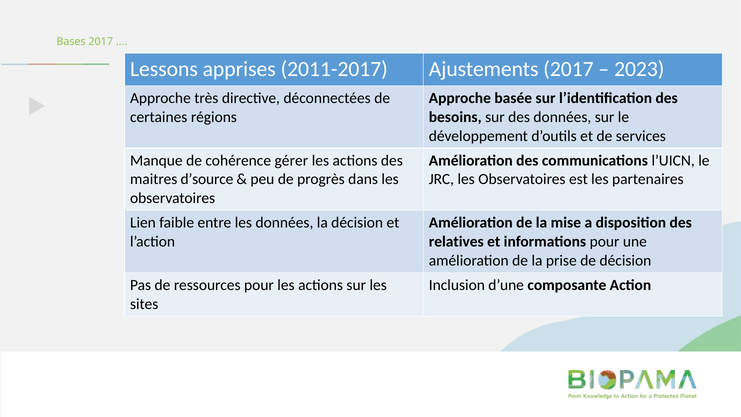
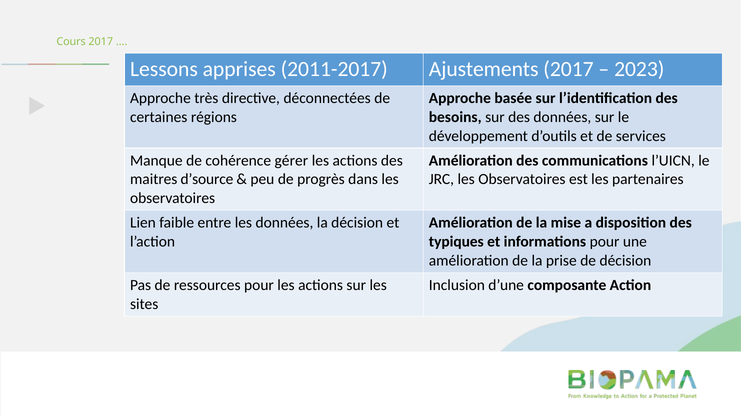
Bases: Bases -> Cours (71, 42)
relatives: relatives -> typiques (456, 242)
